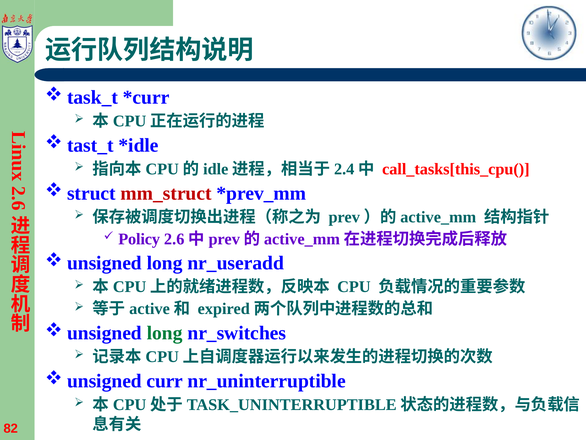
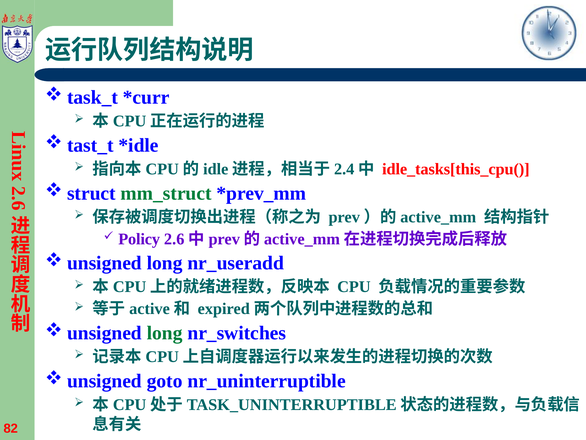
call_tasks[this_cpu(: call_tasks[this_cpu( -> idle_tasks[this_cpu( (456, 169)
mm_struct colour: red -> green (166, 193)
curr: curr -> goto (165, 381)
